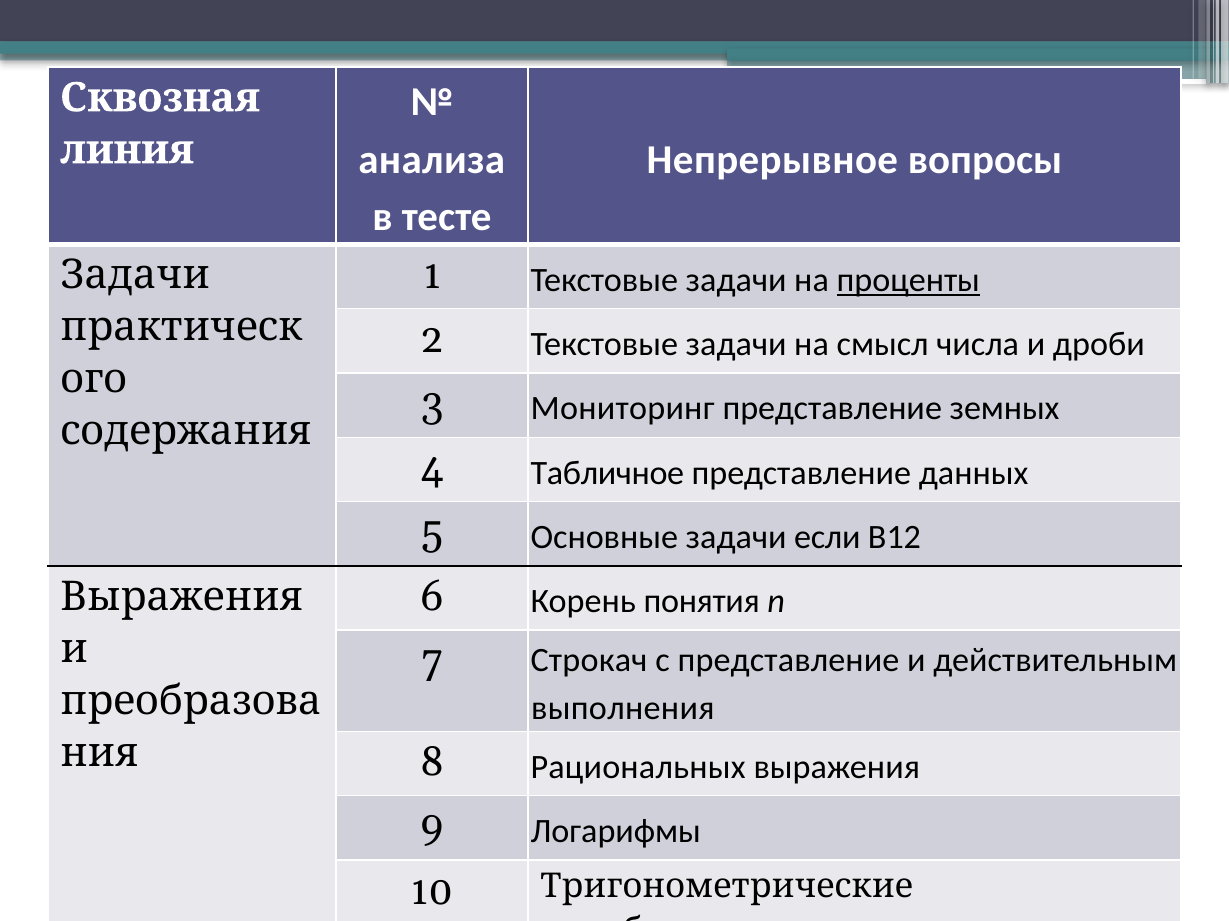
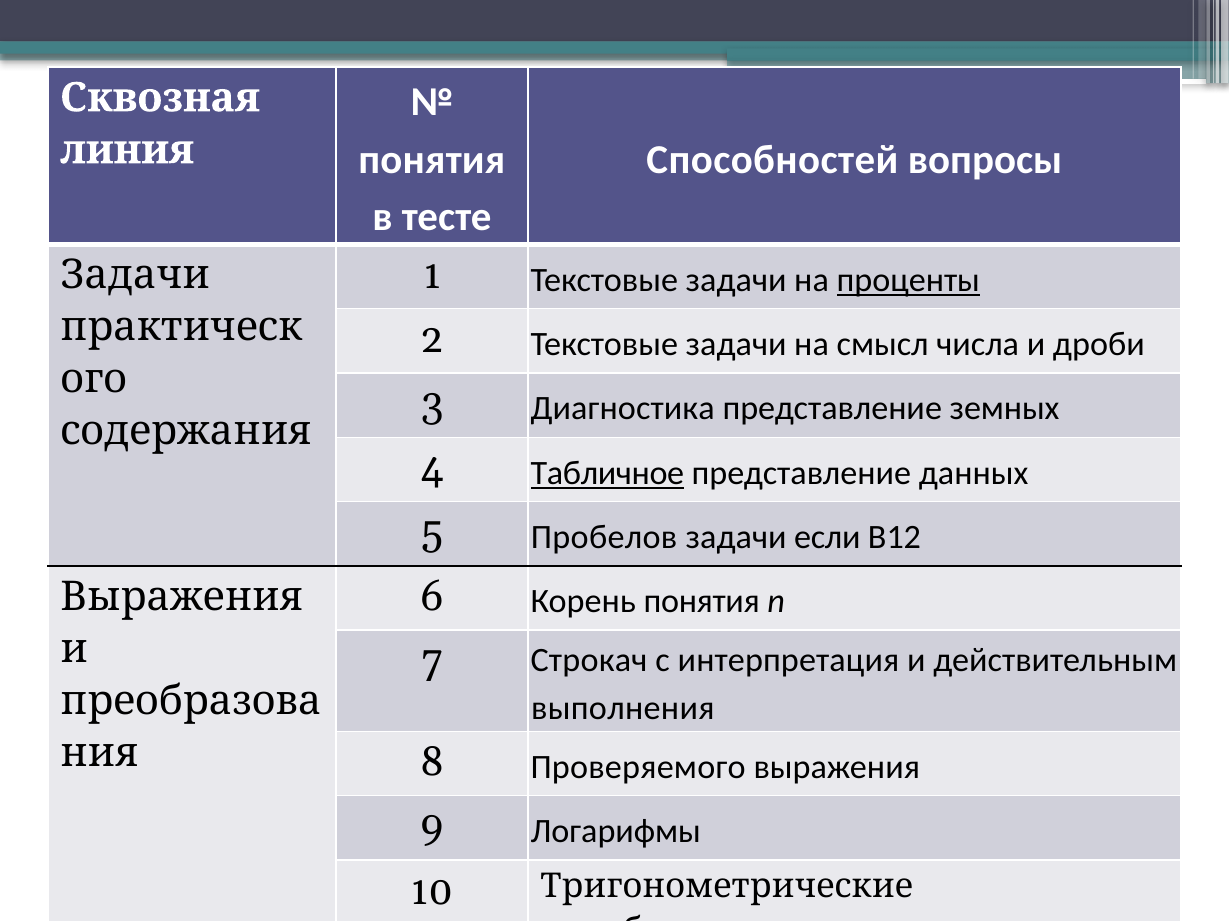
анализа: анализа -> понятия (432, 160)
Непрерывное: Непрерывное -> Способностей (772, 160)
Мониторинг: Мониторинг -> Диагностика (623, 409)
Табличное underline: none -> present (607, 473)
Основные: Основные -> Пробелов (604, 538)
с представление: представление -> интерпретация (789, 661)
Рациональных: Рациональных -> Проверяемого (638, 768)
